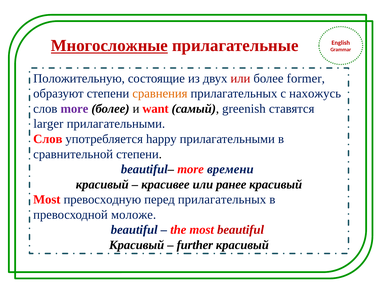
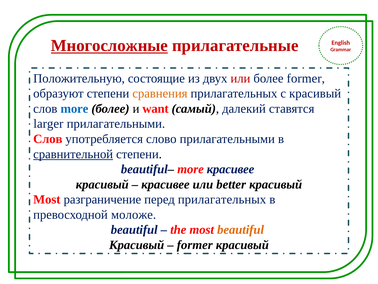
с нахожусь: нахожусь -> красивый (315, 93)
more colour: purple -> blue (74, 108)
greenish: greenish -> далекий (244, 108)
happy: happy -> слово (161, 139)
сравнительной underline: none -> present (73, 154)
more времени: времени -> красивее (230, 169)
ранее: ранее -> better (231, 184)
превосходную: превосходную -> разграничение (102, 199)
beautiful colour: red -> orange (241, 229)
further: further -> former (195, 245)
